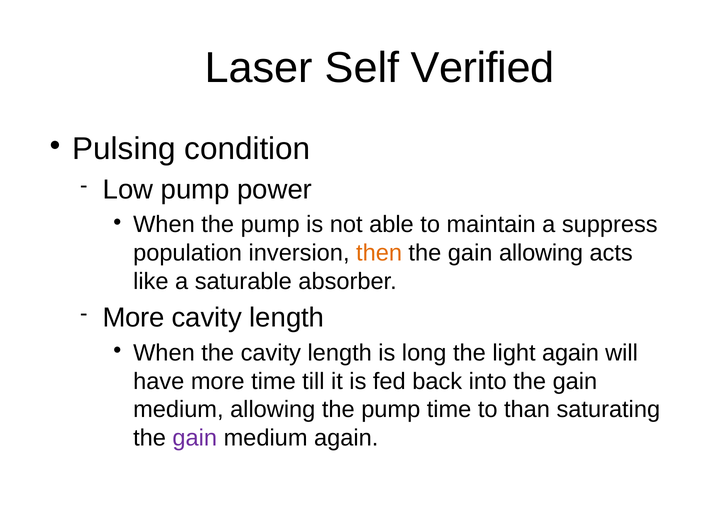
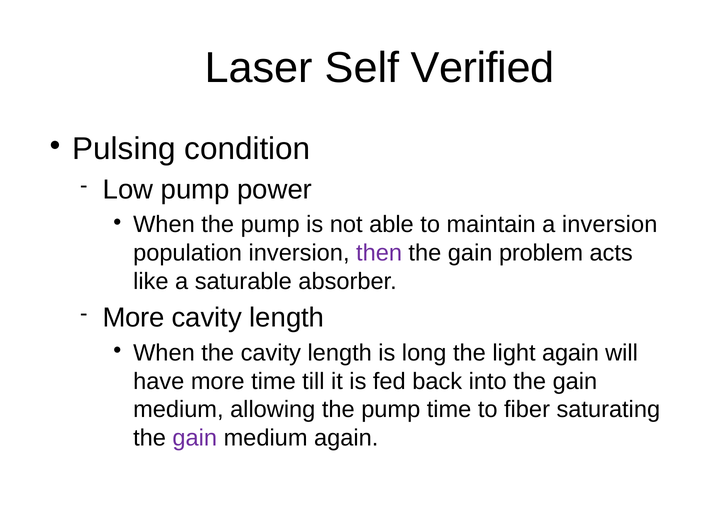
a suppress: suppress -> inversion (610, 225)
then colour: orange -> purple (379, 253)
gain allowing: allowing -> problem (541, 253)
than: than -> fiber (527, 410)
